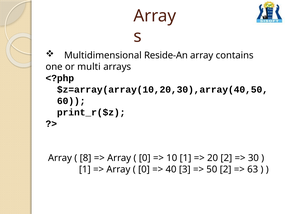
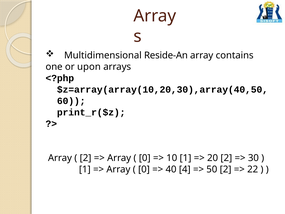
multi: multi -> upon (89, 67)
8: 8 -> 2 (86, 158)
3: 3 -> 4 (185, 169)
63: 63 -> 22 (253, 169)
